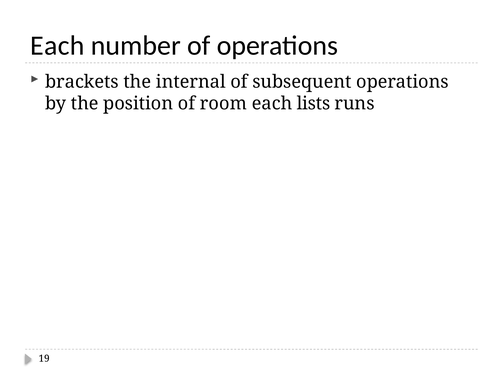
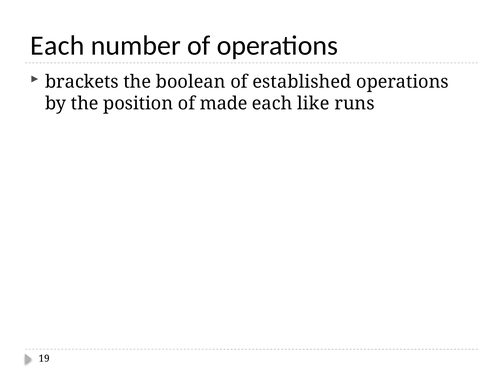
internal: internal -> boolean (191, 82)
subsequent: subsequent -> established (302, 82)
room: room -> made (224, 104)
lists: lists -> like (313, 104)
